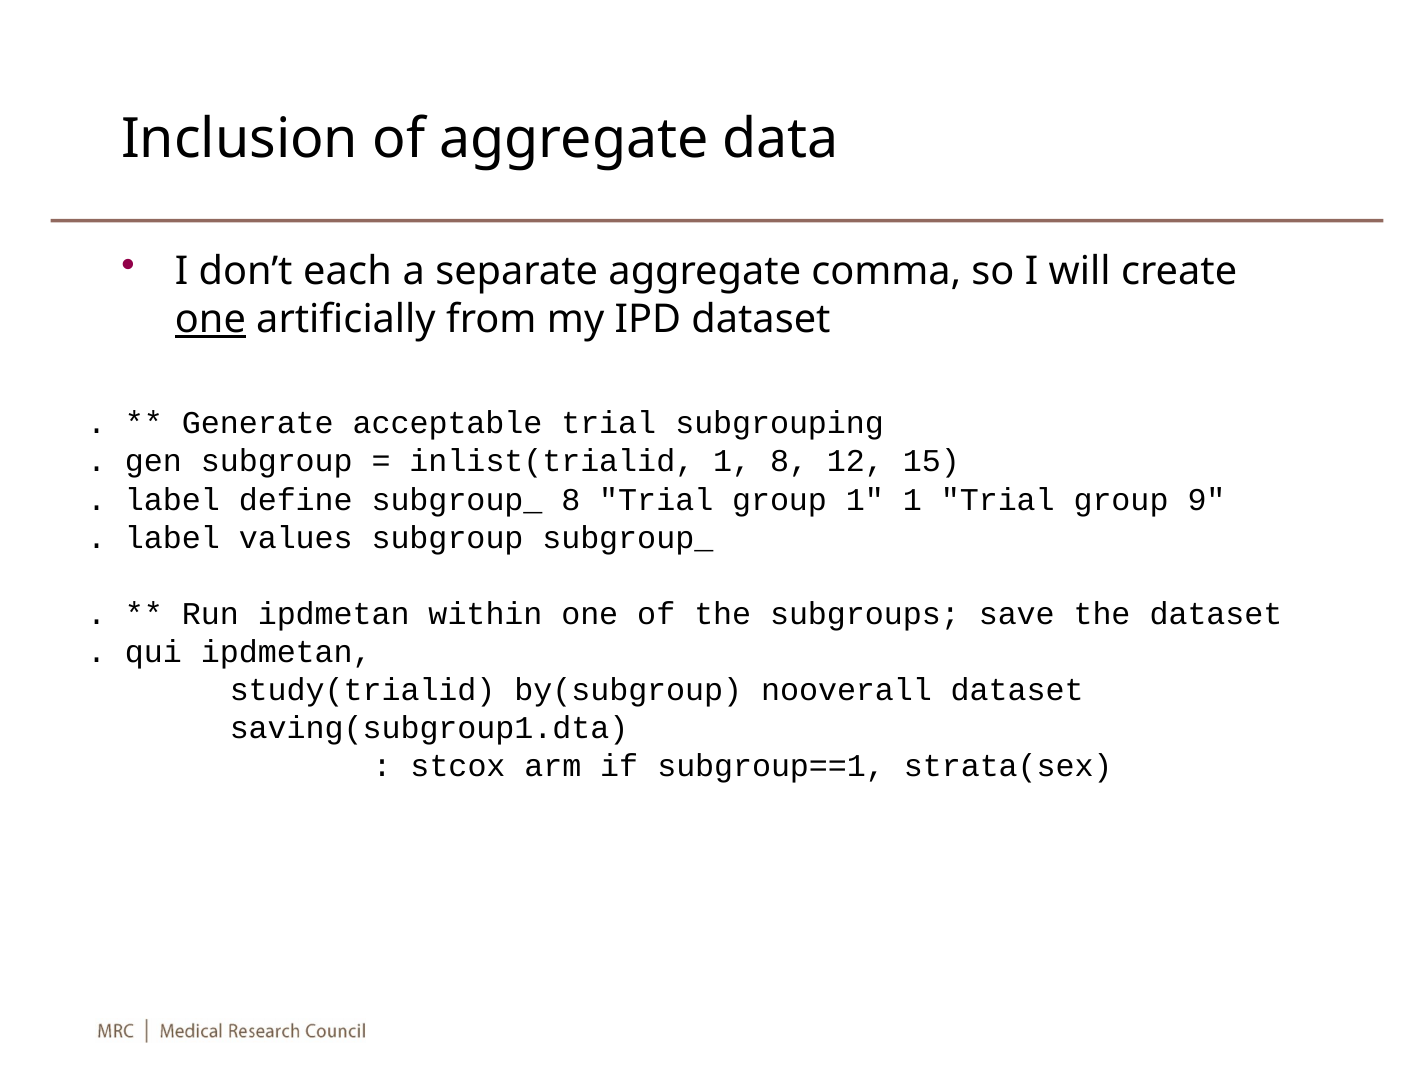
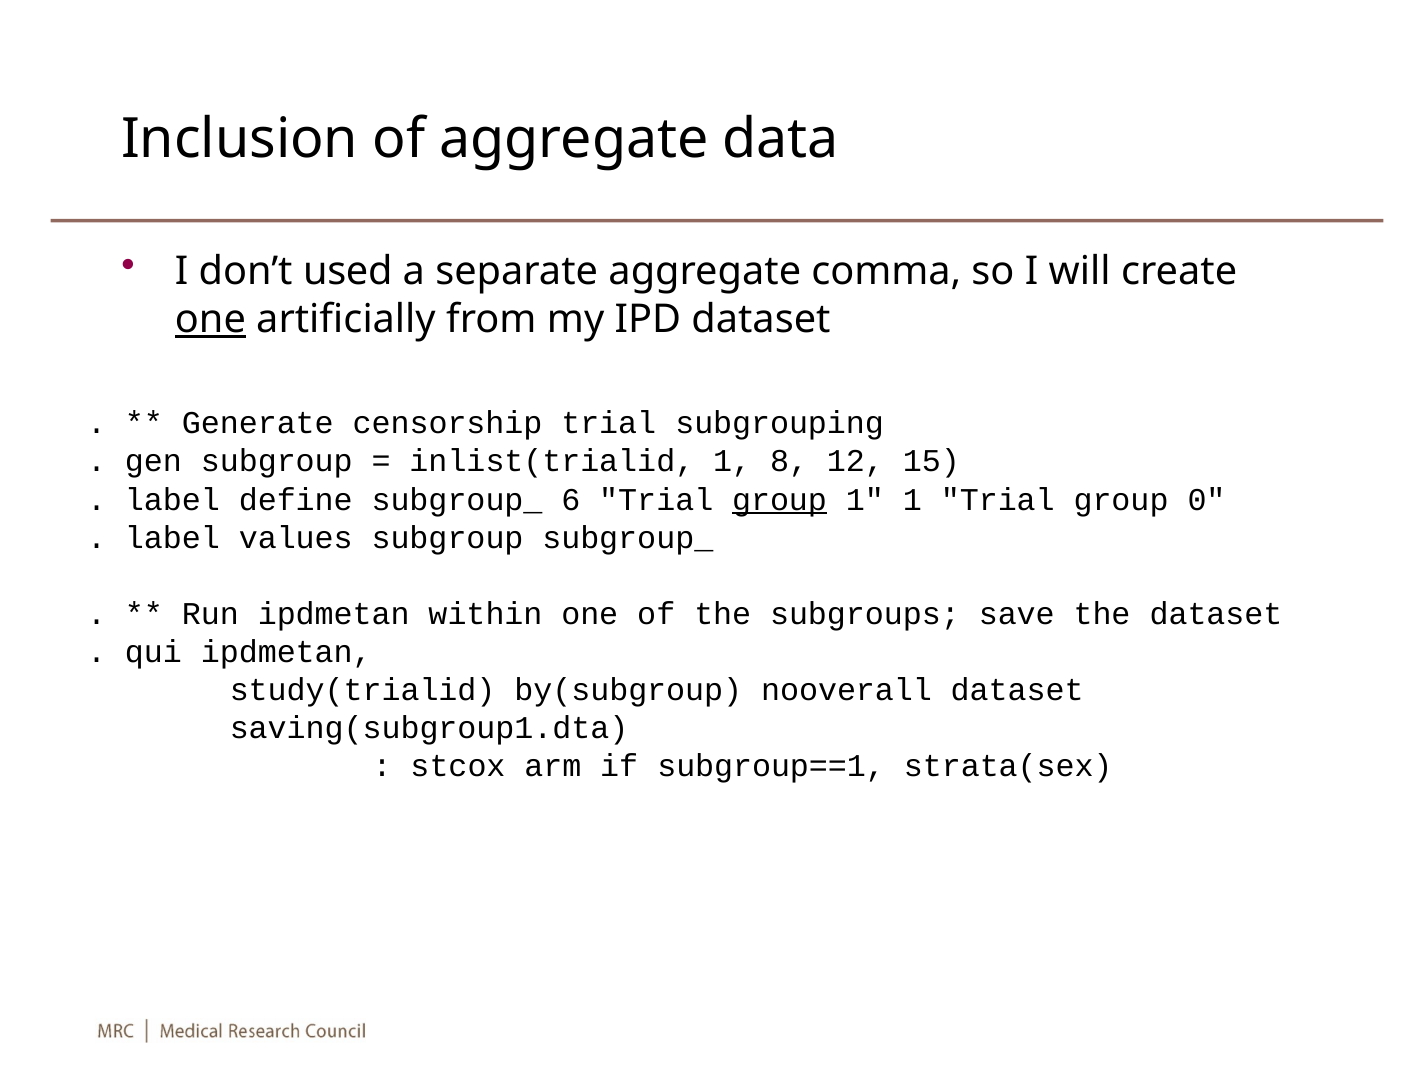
each: each -> used (348, 272)
acceptable: acceptable -> censorship (448, 423)
subgroup_ 8: 8 -> 6 (571, 500)
group underline: none -> present (780, 500)
9: 9 -> 0 (1207, 500)
